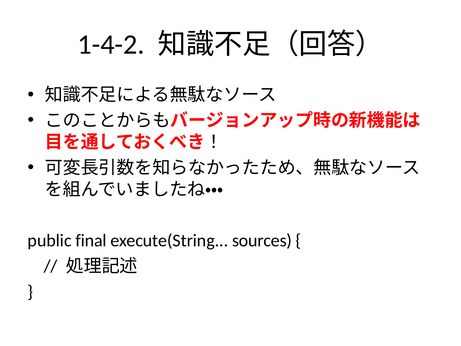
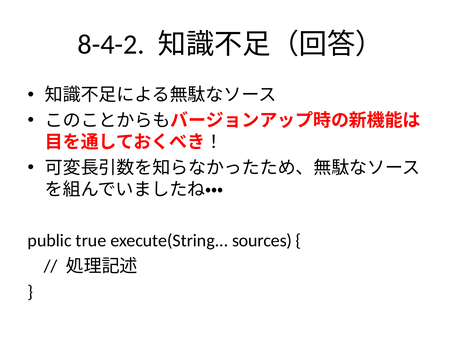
1-4-2: 1-4-2 -> 8-4-2 (111, 45)
final: final -> true (91, 241)
